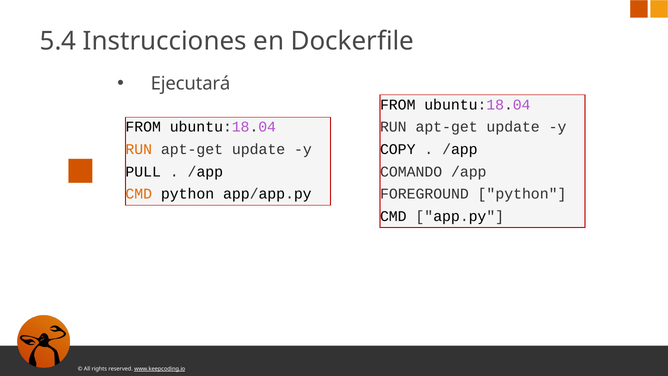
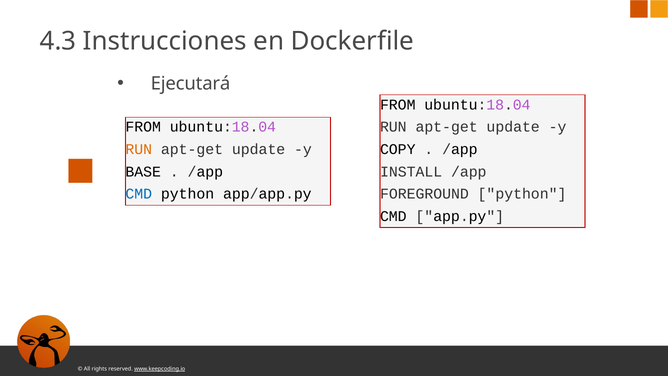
5.4: 5.4 -> 4.3 (58, 41)
PULL: PULL -> BASE (143, 171)
COMANDO: COMANDO -> INSTALL (411, 171)
CMD colour: orange -> blue (139, 194)
